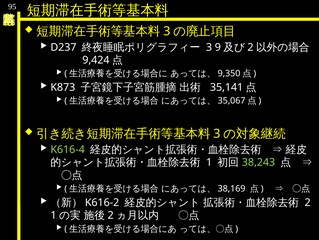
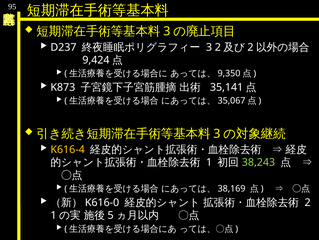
3 9: 9 -> 2 (218, 47)
K616-4 colour: light green -> yellow (68, 149)
K616-2: K616-2 -> K616-0 (102, 202)
2: 2 -> 5 (111, 215)
